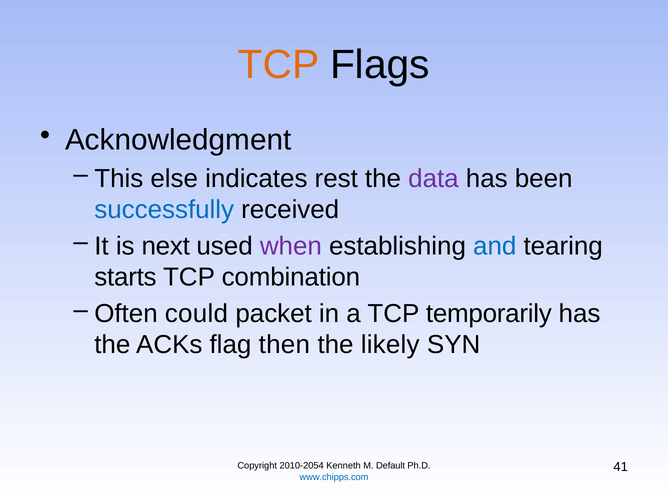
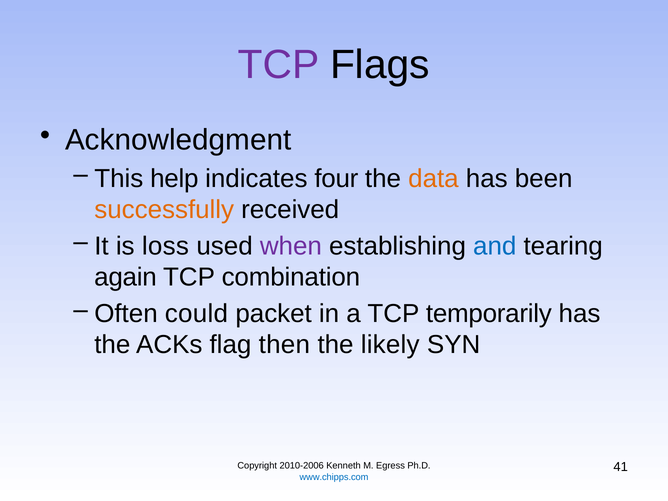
TCP colour: orange -> purple (279, 65)
else: else -> help (174, 178)
rest: rest -> four (336, 178)
data colour: purple -> orange (433, 178)
successfully colour: blue -> orange (164, 210)
next: next -> loss (165, 246)
starts: starts -> again (125, 277)
2010-2054: 2010-2054 -> 2010-2006 (302, 466)
Default: Default -> Egress (390, 466)
